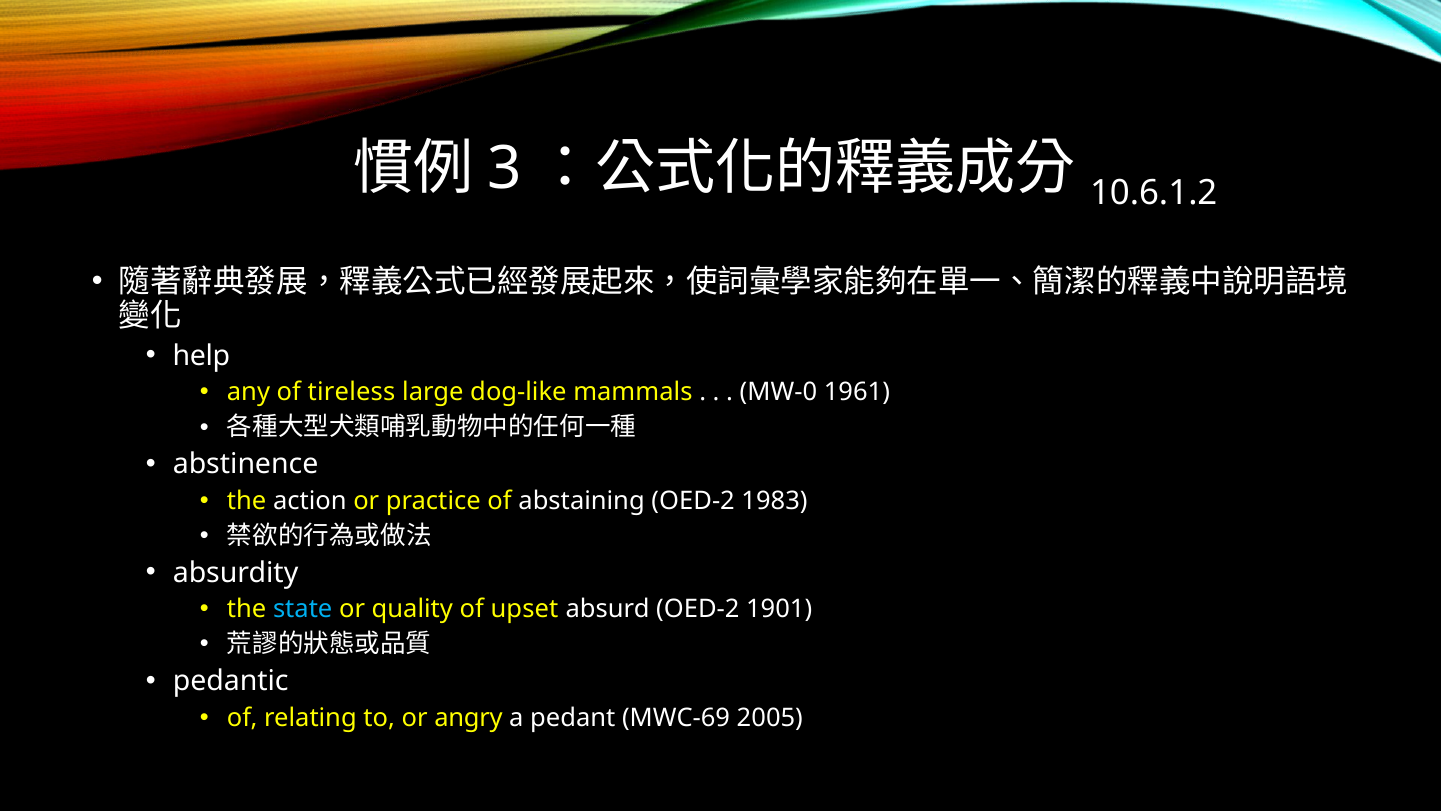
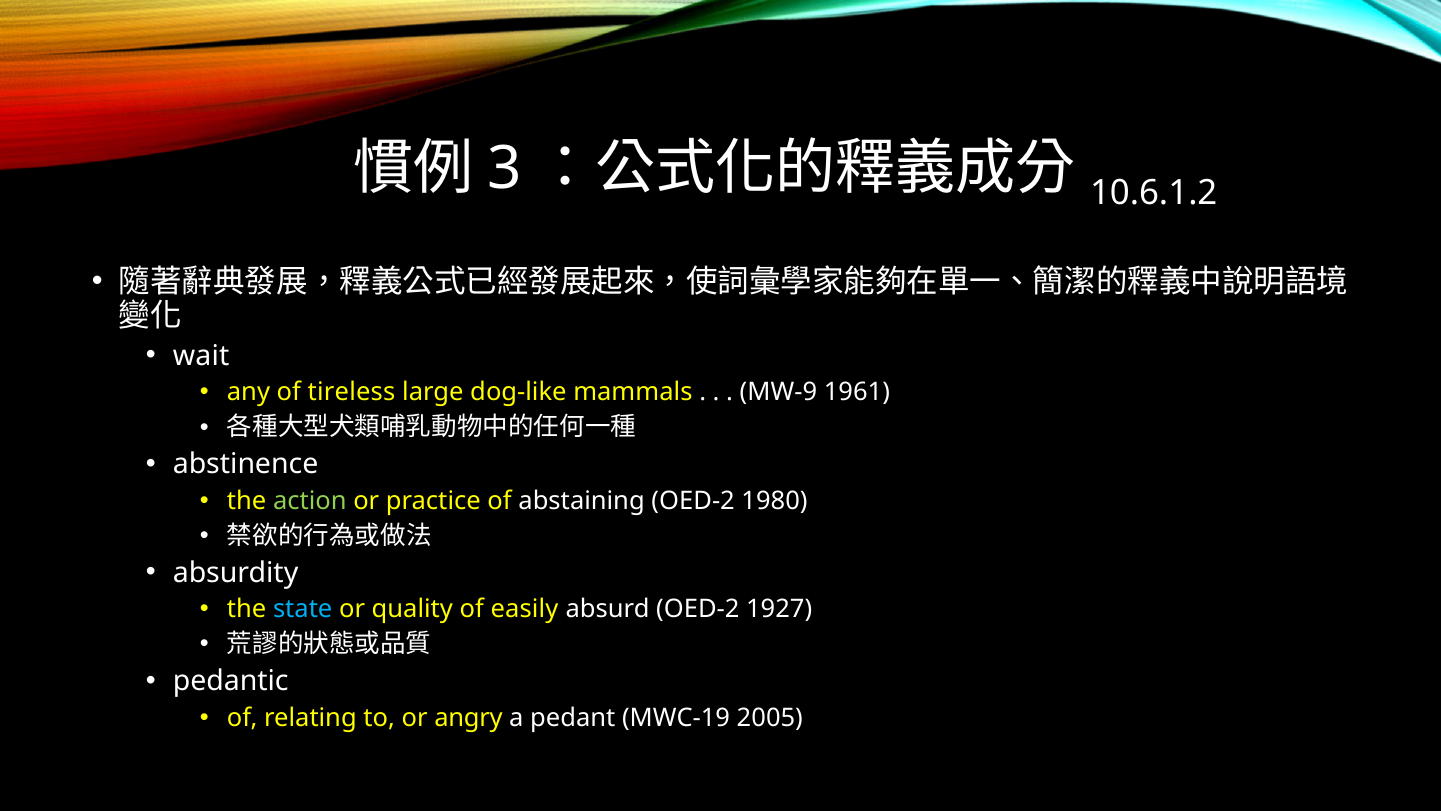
help: help -> wait (201, 356)
MW-0: MW-0 -> MW-9 (778, 392)
action colour: white -> light green (310, 501)
1983: 1983 -> 1980 (774, 501)
upset: upset -> easily (524, 609)
1901: 1901 -> 1927 (779, 609)
MWC-69: MWC-69 -> MWC-19 (676, 718)
